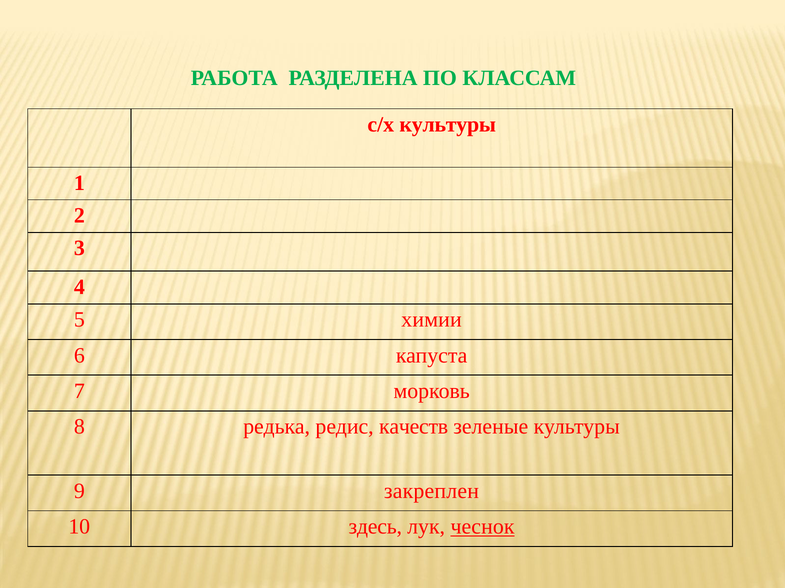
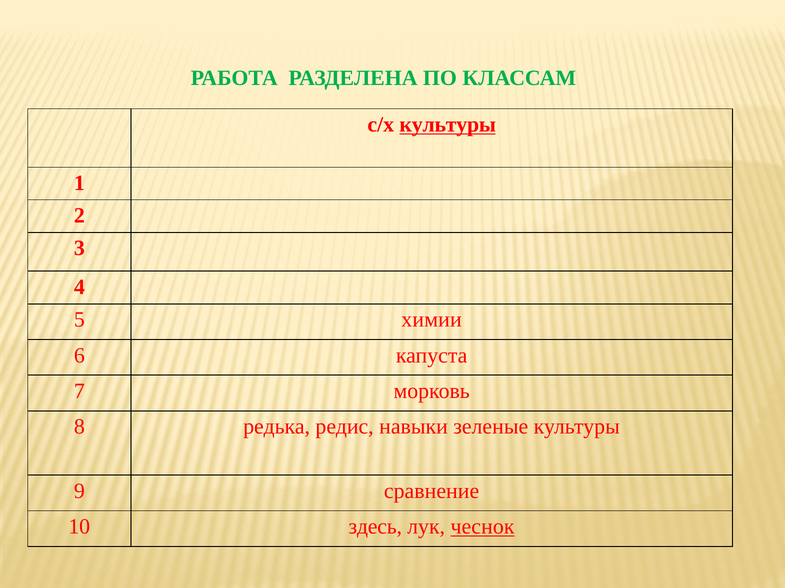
культуры underline: none -> present (448, 125)
качеств: качеств -> навыки (414, 427)
закреплен: закреплен -> сравнение (432, 492)
